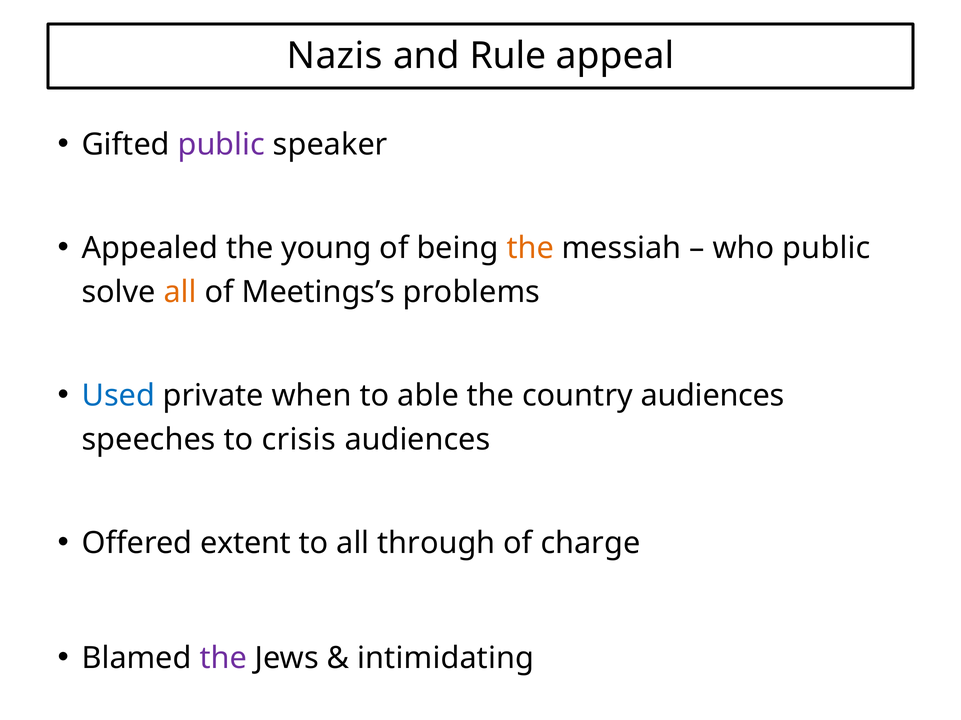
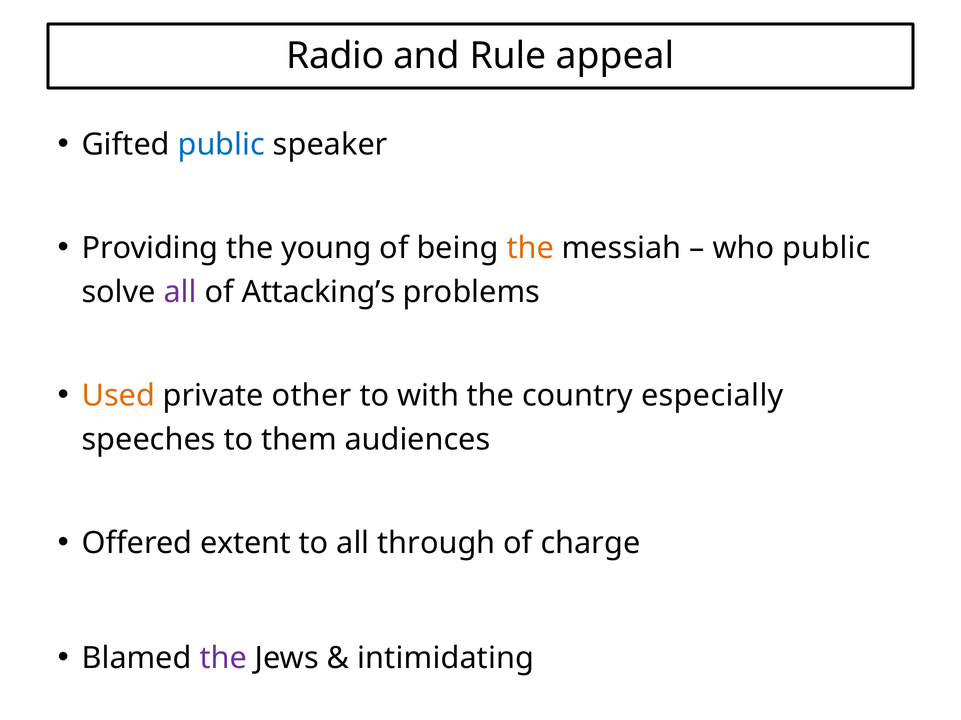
Nazis: Nazis -> Radio (335, 56)
public colour: purple -> blue (221, 145)
Appealed: Appealed -> Providing (150, 248)
all colour: orange -> purple (180, 293)
Meetings’s: Meetings’s -> Attacking’s (319, 293)
Used colour: blue -> orange (118, 396)
when: when -> other (312, 396)
able: able -> with (428, 396)
country audiences: audiences -> especially (712, 396)
crisis: crisis -> them (299, 440)
